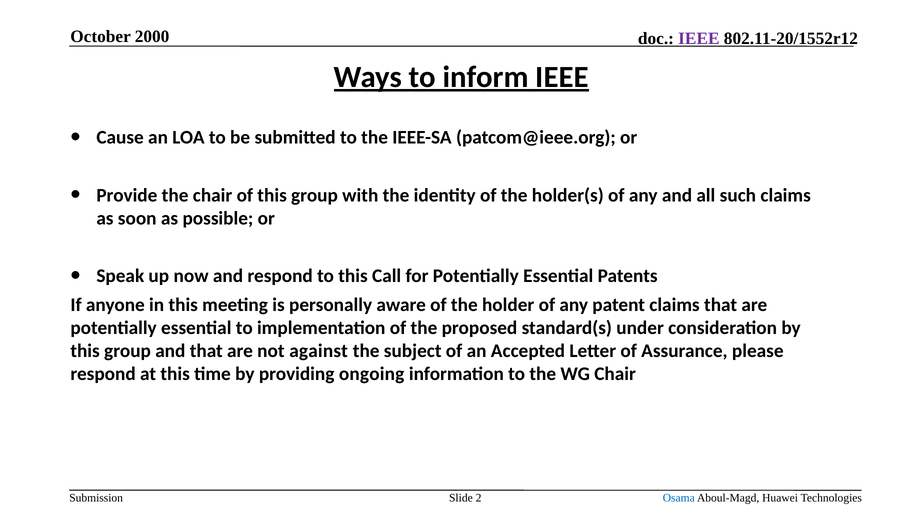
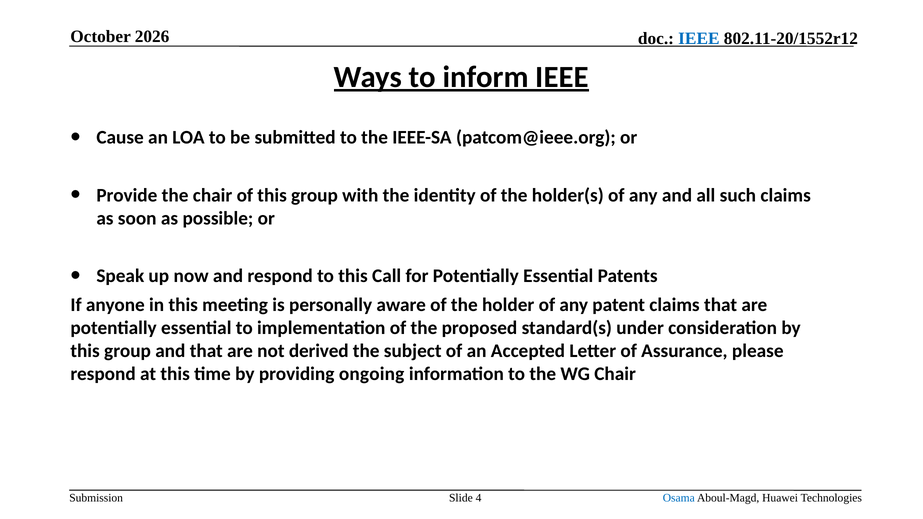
2000: 2000 -> 2026 (152, 37)
IEEE colour: purple -> blue (699, 38)
against: against -> derived (319, 351)
2: 2 -> 4 (479, 498)
